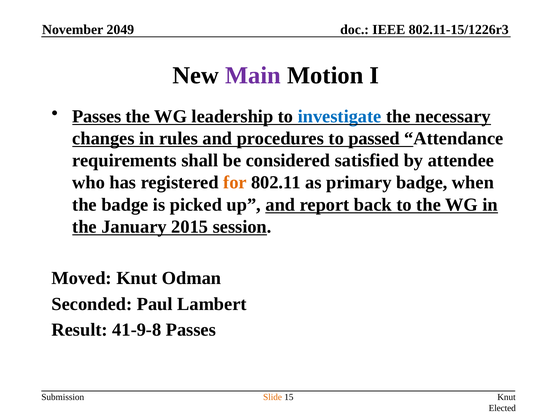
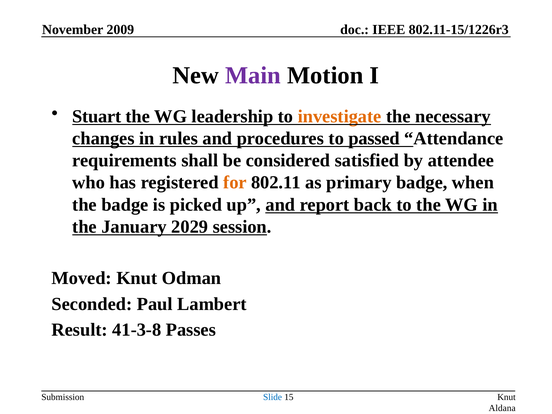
2049: 2049 -> 2009 (120, 29)
Passes: Passes -> Stuart (97, 116)
investigate colour: blue -> orange (340, 116)
2015: 2015 -> 2029 (190, 227)
41-9-8: 41-9-8 -> 41-3-8 (137, 330)
Slide colour: orange -> blue (273, 397)
Elected: Elected -> Aldana (502, 408)
